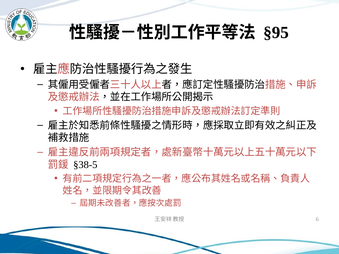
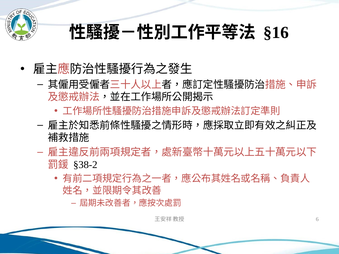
§95: §95 -> §16 (276, 33)
§38-5: §38-5 -> §38-2 (85, 165)
